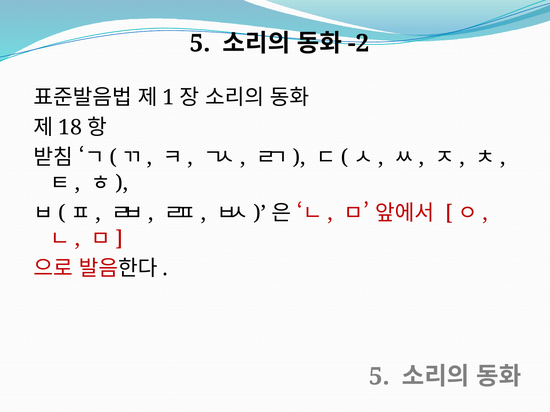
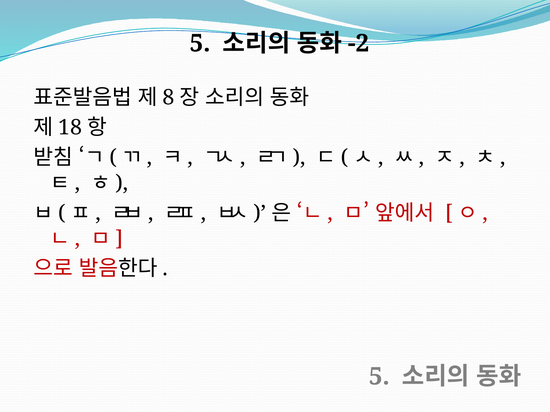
1: 1 -> 8 (168, 98)
